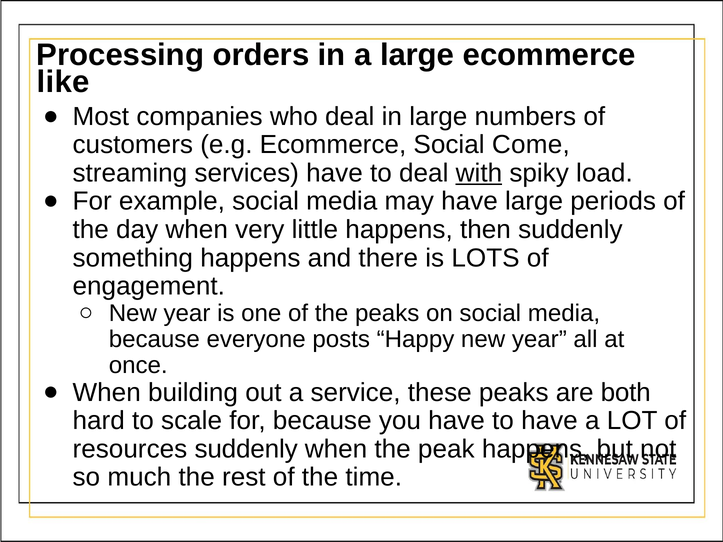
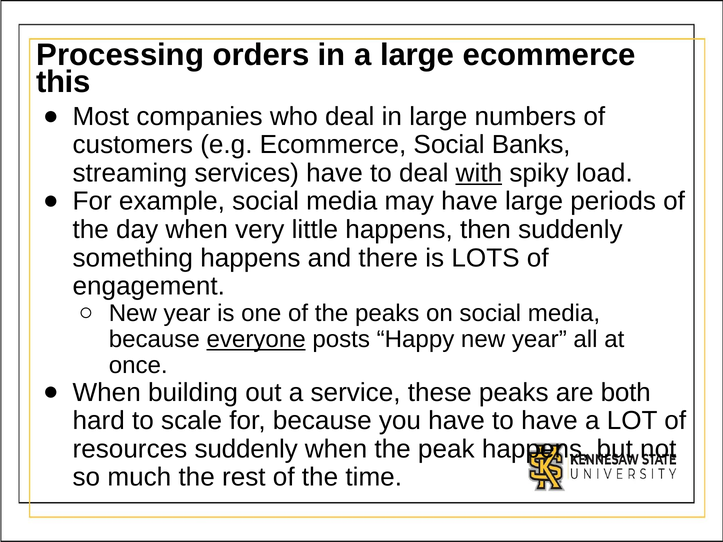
like: like -> this (63, 82)
Come: Come -> Banks (531, 145)
everyone underline: none -> present (256, 339)
